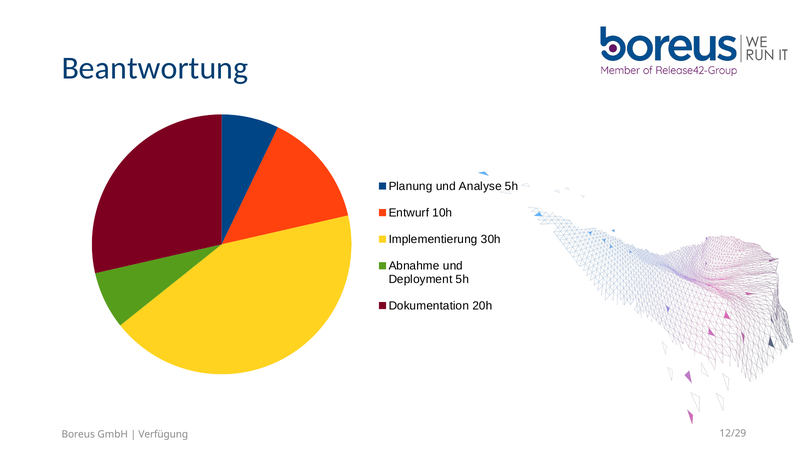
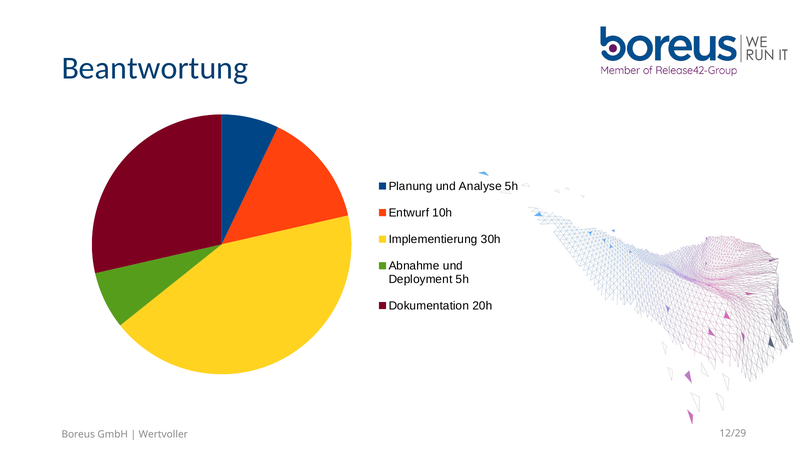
Verfügung: Verfügung -> Wertvoller (163, 434)
